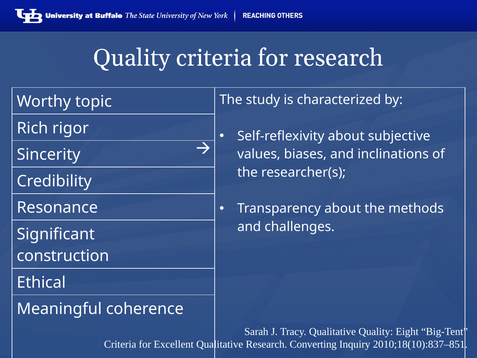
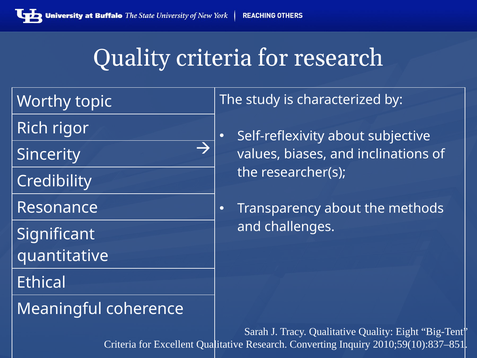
construction: construction -> quantitative (63, 256)
2010;18(10):837–851: 2010;18(10):837–851 -> 2010;59(10):837–851 (420, 344)
